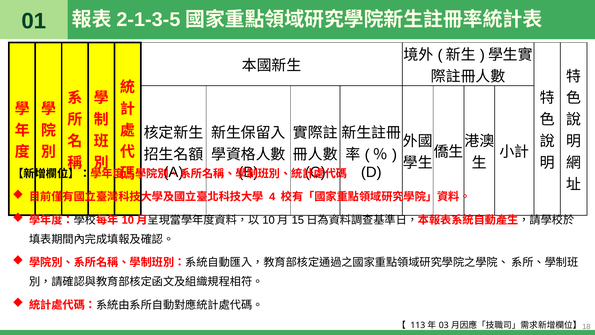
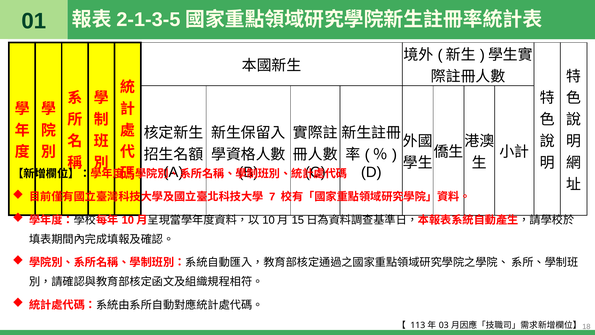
4: 4 -> 7 (272, 197)
